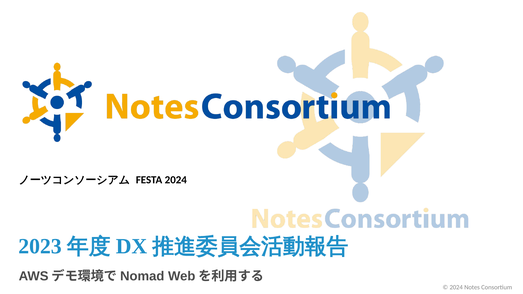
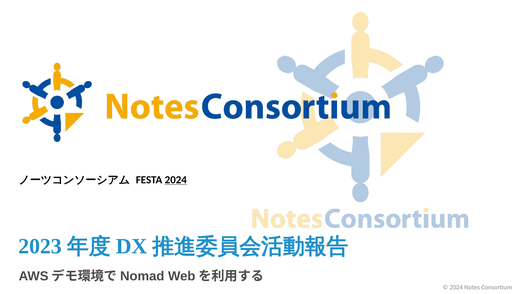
2024 underline: none -> present (176, 180)
